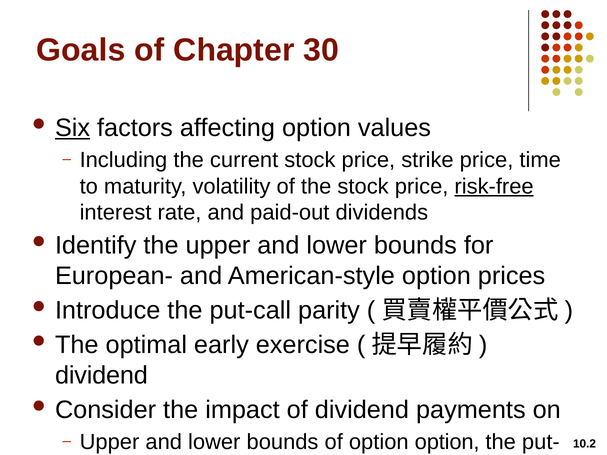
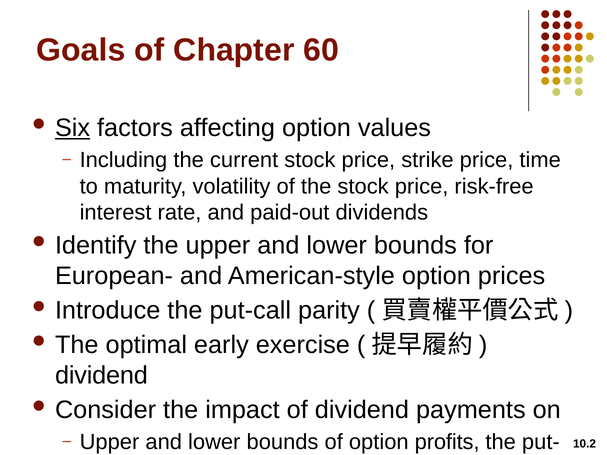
30: 30 -> 60 (321, 50)
risk-free underline: present -> none (494, 187)
option option: option -> profits (447, 442)
